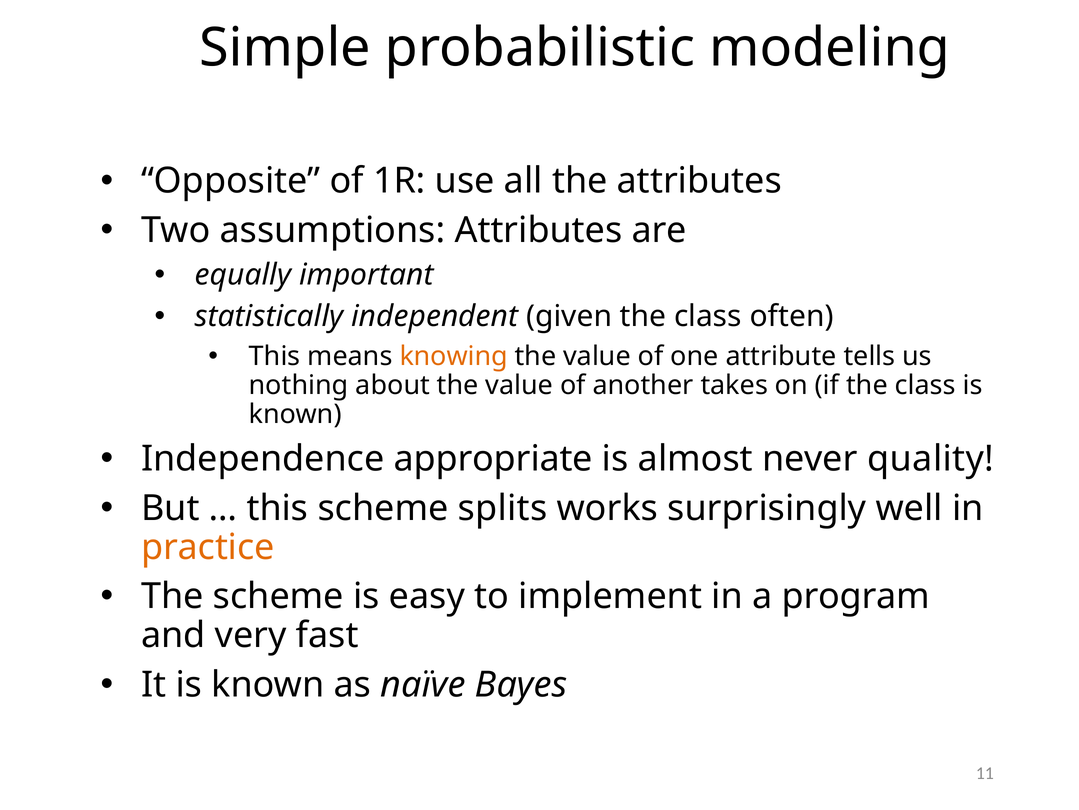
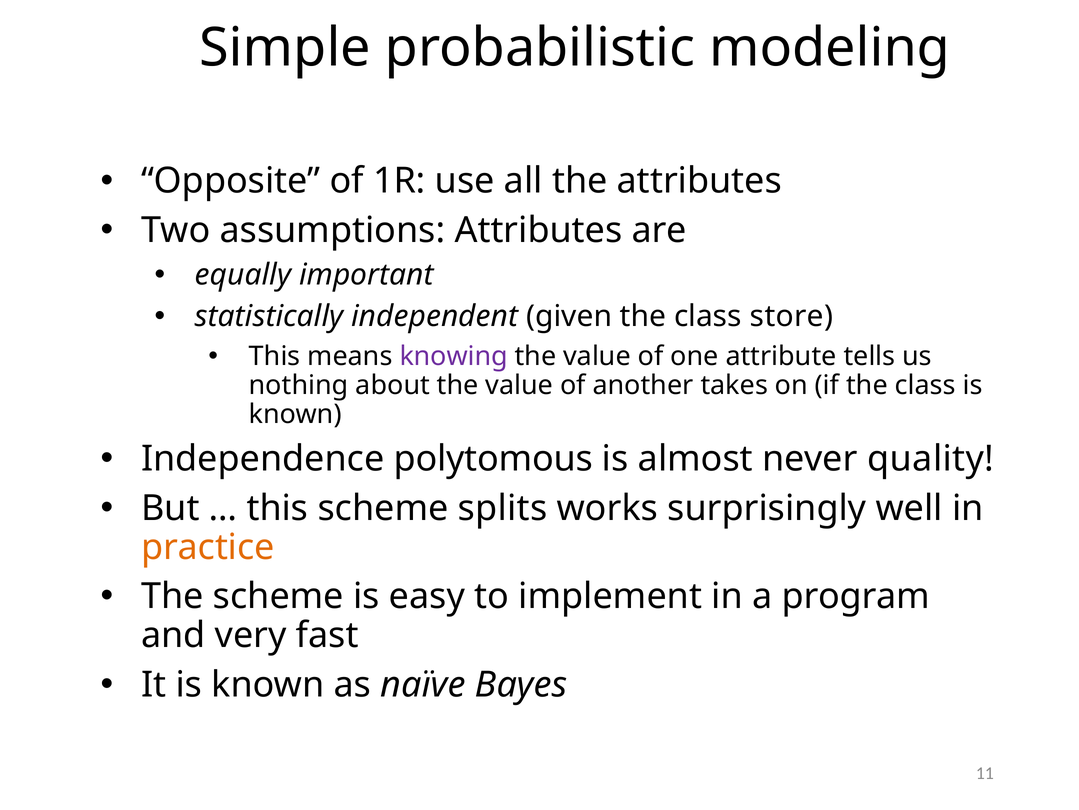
often: often -> store (792, 316)
knowing colour: orange -> purple (454, 356)
appropriate: appropriate -> polytomous (493, 459)
